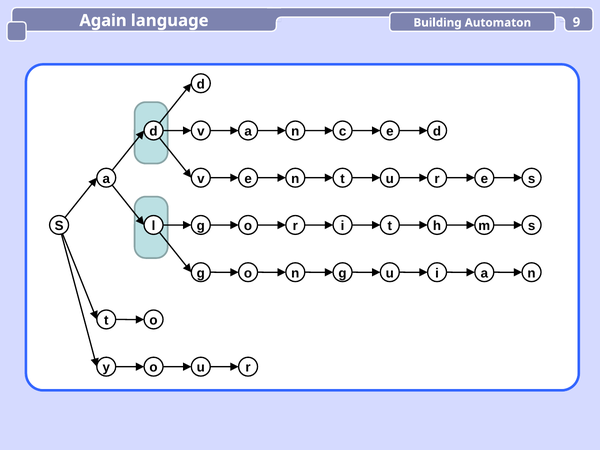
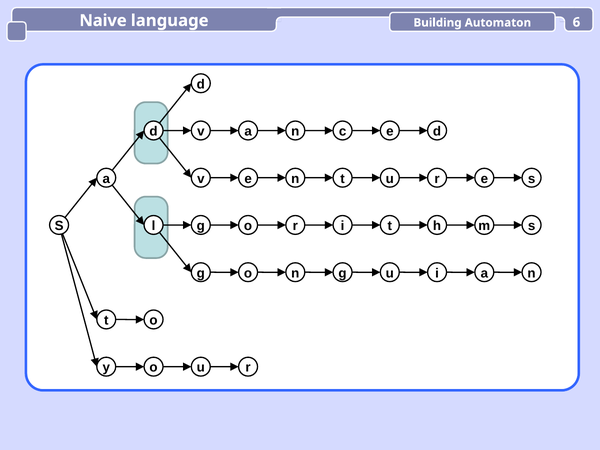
Again: Again -> Naive (103, 21)
9: 9 -> 6 (576, 22)
